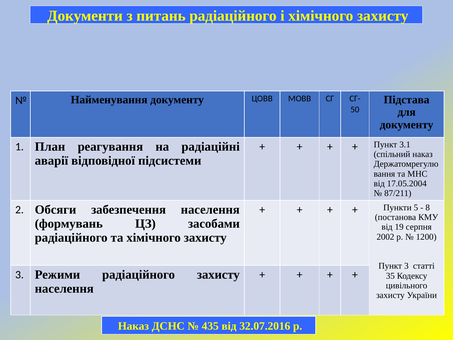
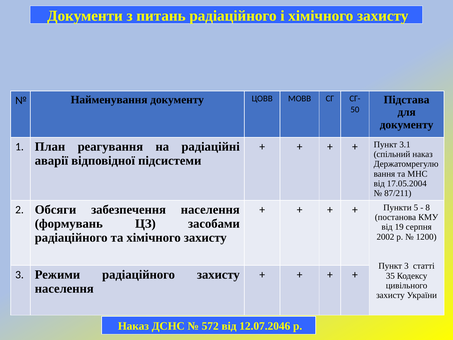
435: 435 -> 572 (210, 326)
32.07.2016: 32.07.2016 -> 12.07.2046 (265, 326)
